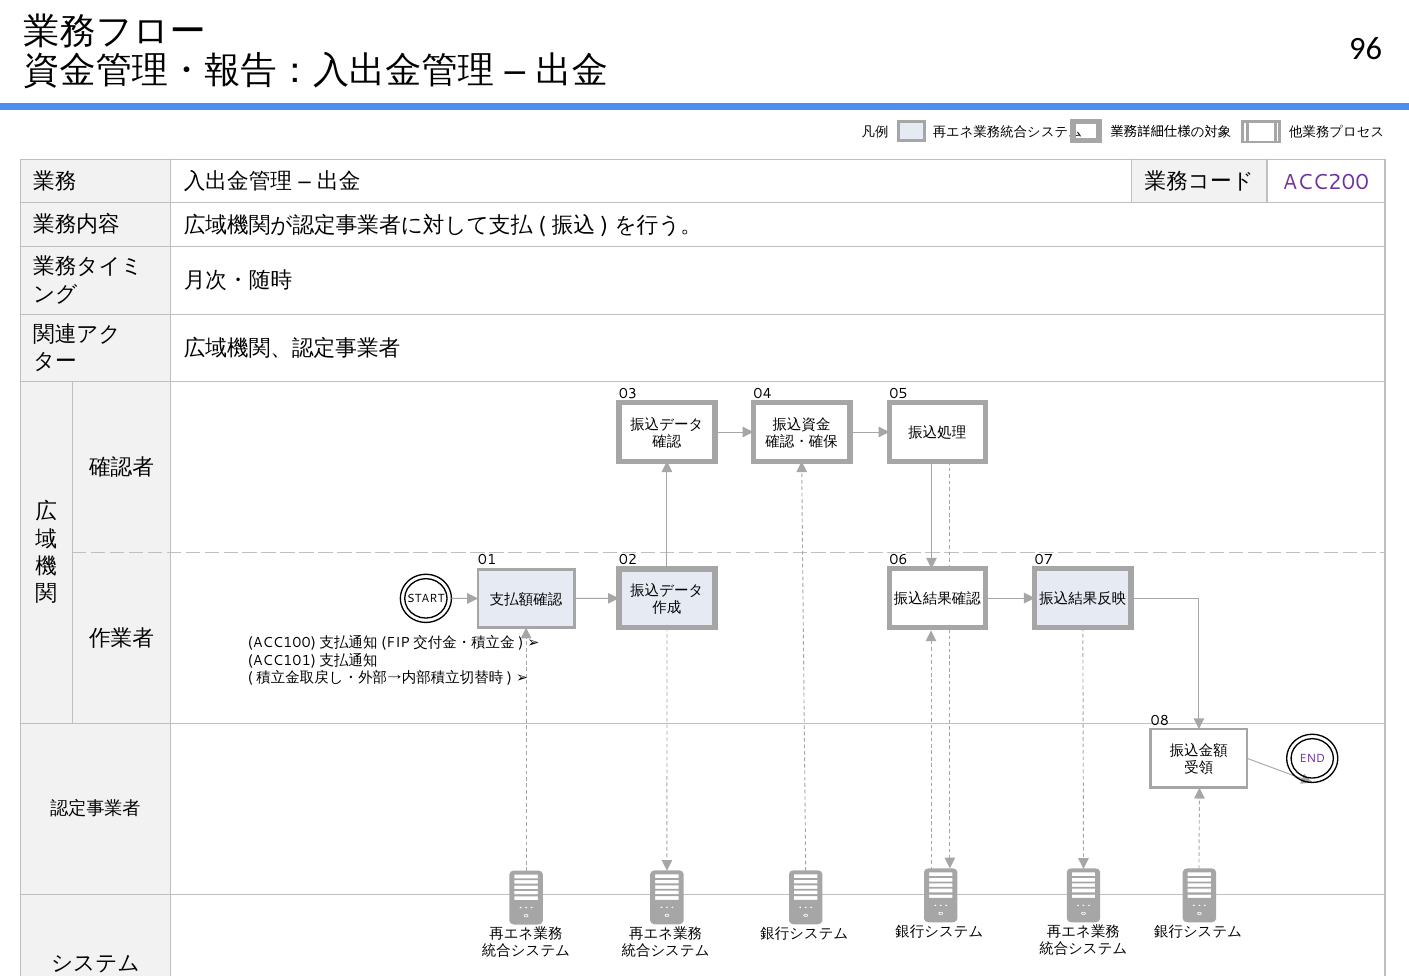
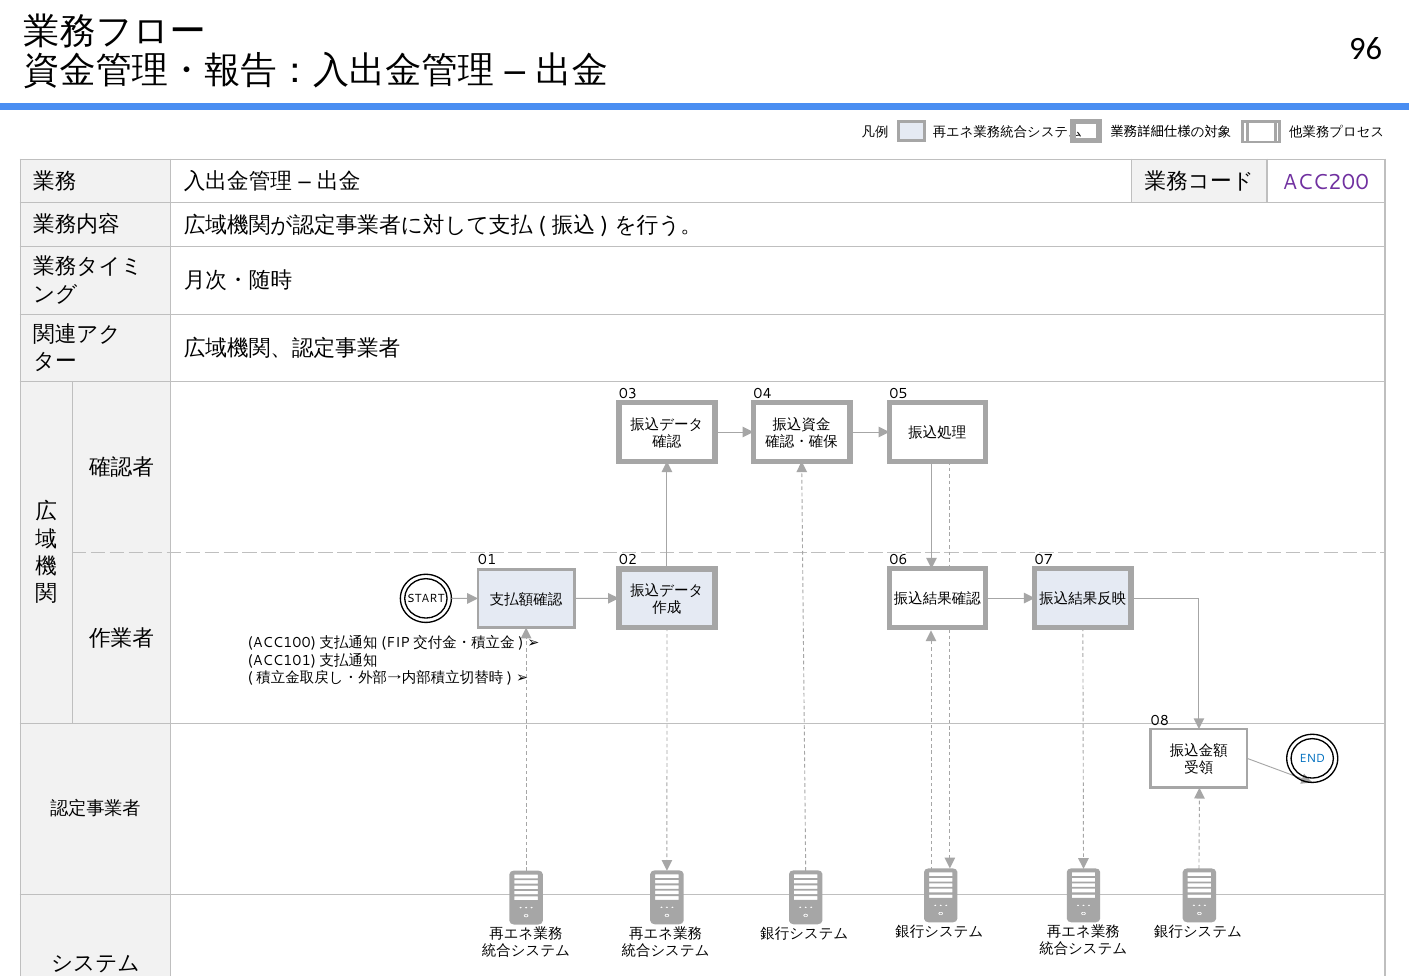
END colour: purple -> blue (1312, 759)
